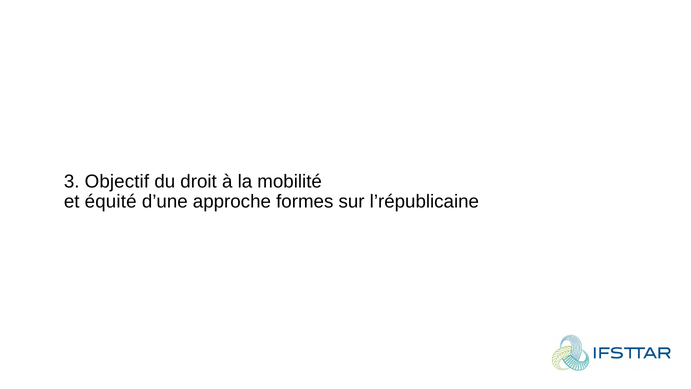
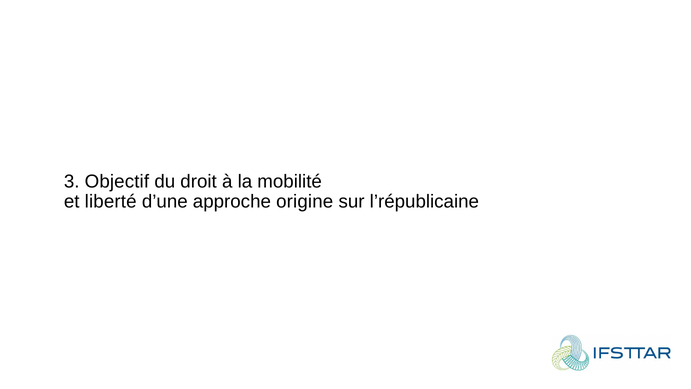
équité: équité -> liberté (111, 201)
formes: formes -> origine (305, 201)
